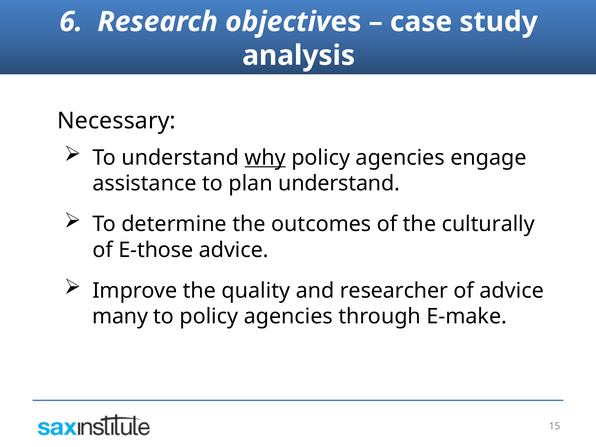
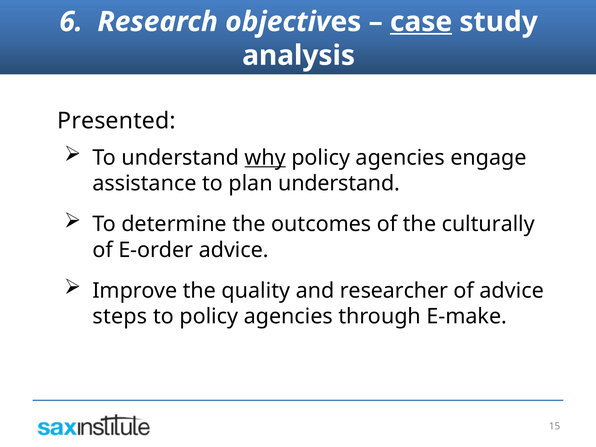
case underline: none -> present (421, 22)
Necessary: Necessary -> Presented (116, 121)
E-those: E-those -> E-order (156, 250)
many: many -> steps (120, 316)
